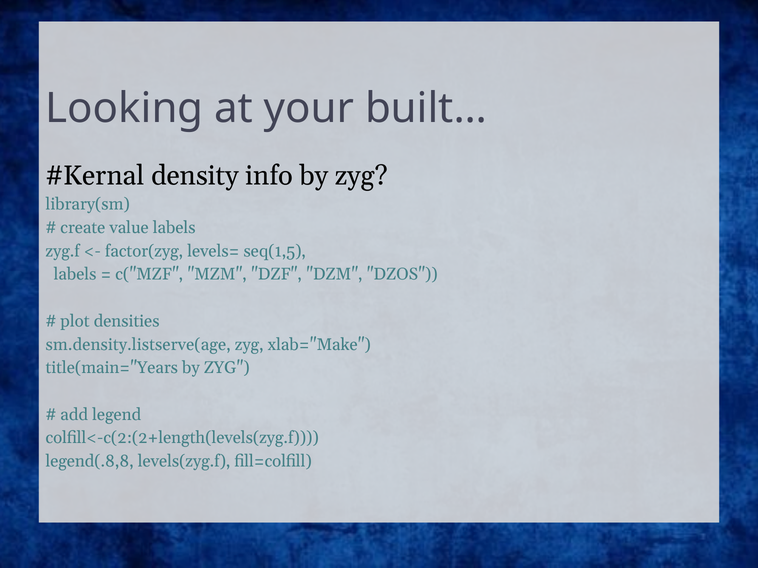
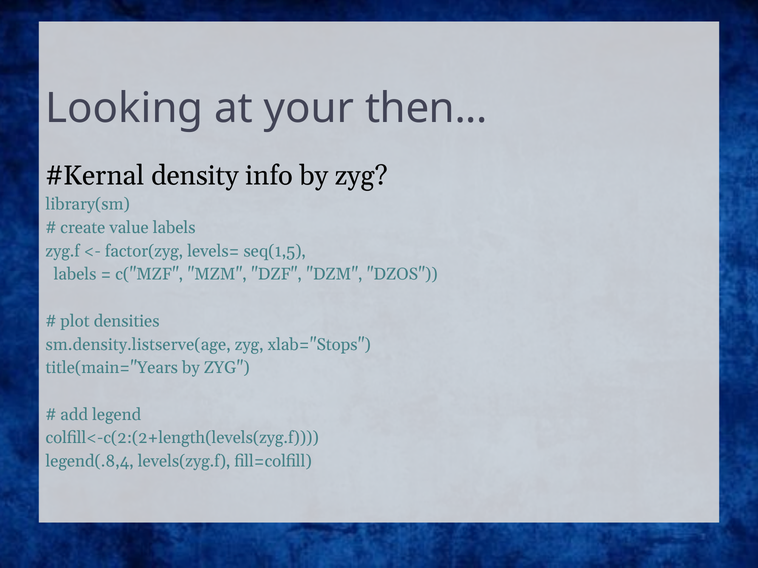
built: built -> then (426, 109)
xlab="Make: xlab="Make -> xlab="Stops (319, 345)
legend(.8,8: legend(.8,8 -> legend(.8,4 (90, 462)
